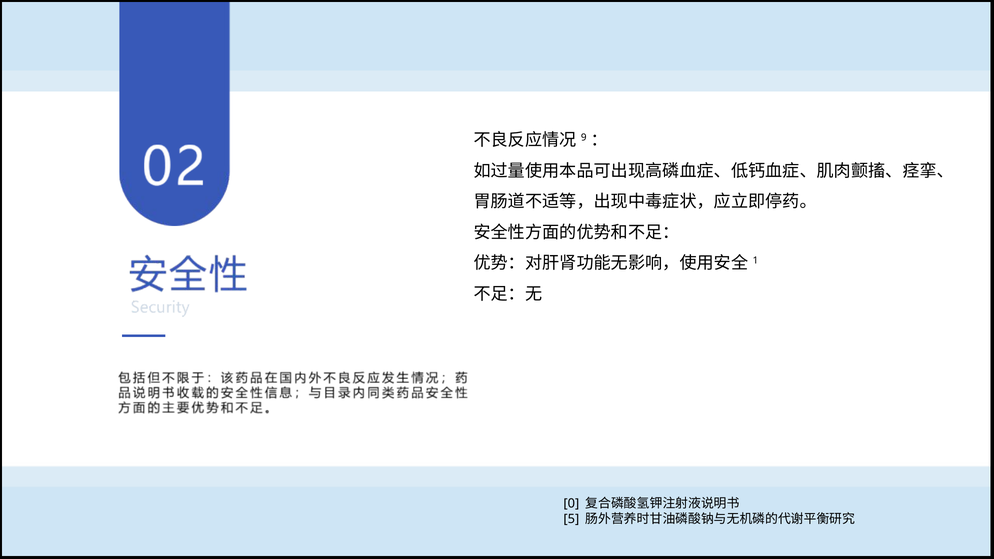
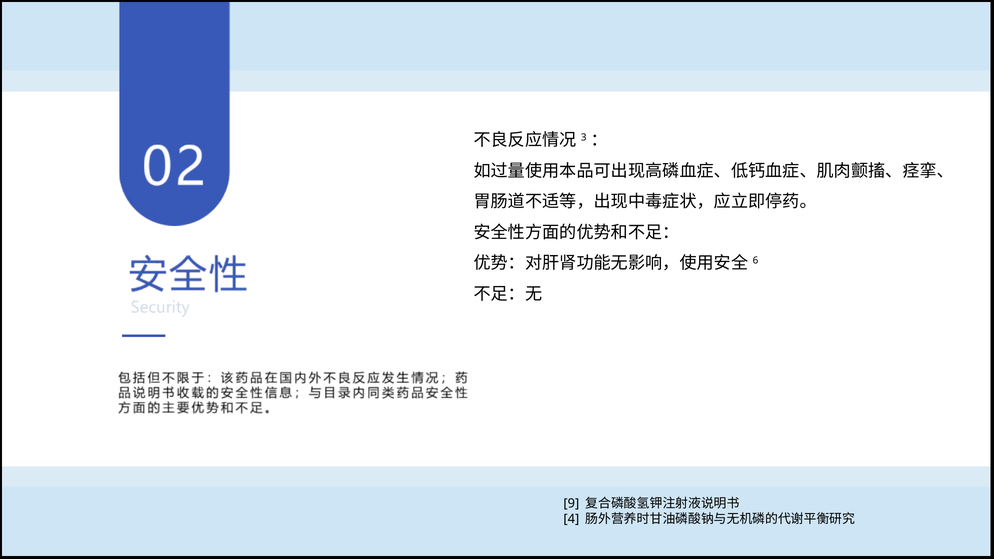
9: 9 -> 3 (584, 138)
1: 1 -> 6 (756, 260)
0: 0 -> 9 (571, 503)
5: 5 -> 4 (571, 519)
